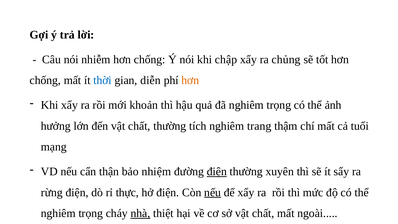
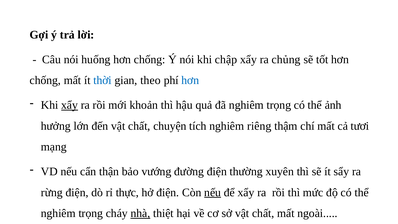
nhiễm: nhiễm -> huống (96, 59)
diễn: diễn -> theo (151, 80)
hơn colour: orange -> blue (190, 80)
xẩy underline: none -> present (70, 105)
chất thường: thường -> chuyện (170, 126)
trang: trang -> riêng (259, 126)
tuổi: tuổi -> tươi (360, 126)
nhiệm: nhiệm -> vướng (156, 171)
điện underline: present -> none (217, 171)
